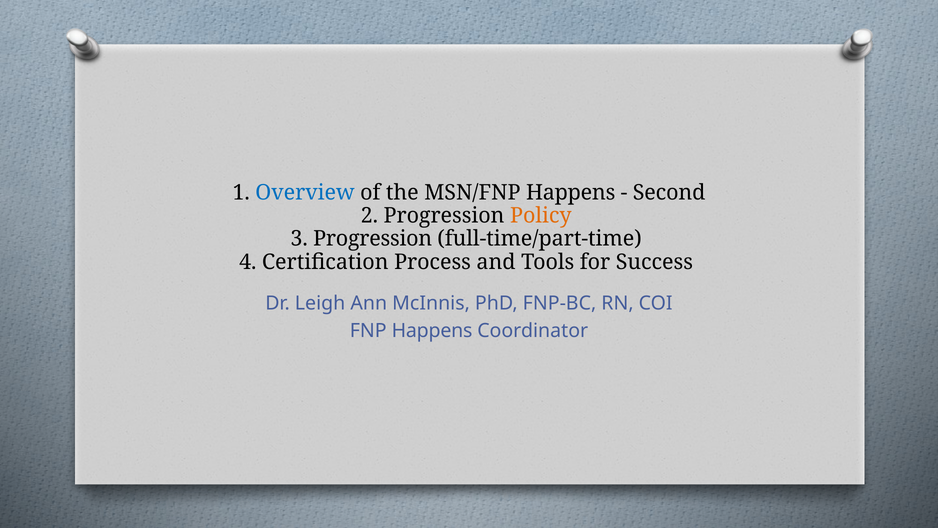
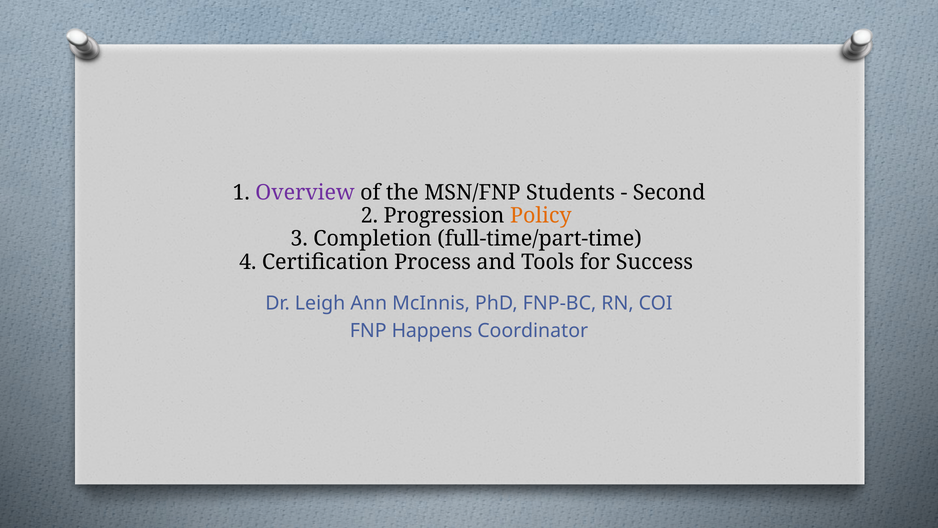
Overview colour: blue -> purple (305, 192)
MSN/FNP Happens: Happens -> Students (571, 192)
3 Progression: Progression -> Completion (373, 239)
